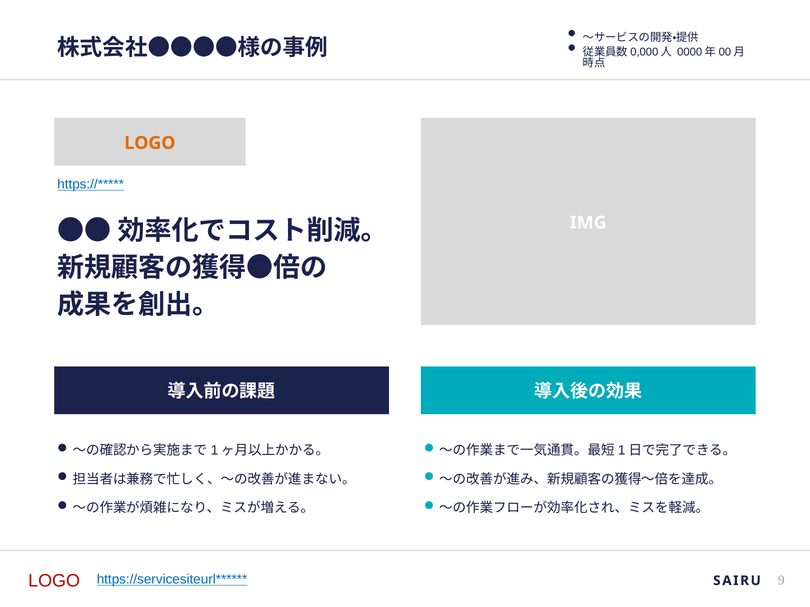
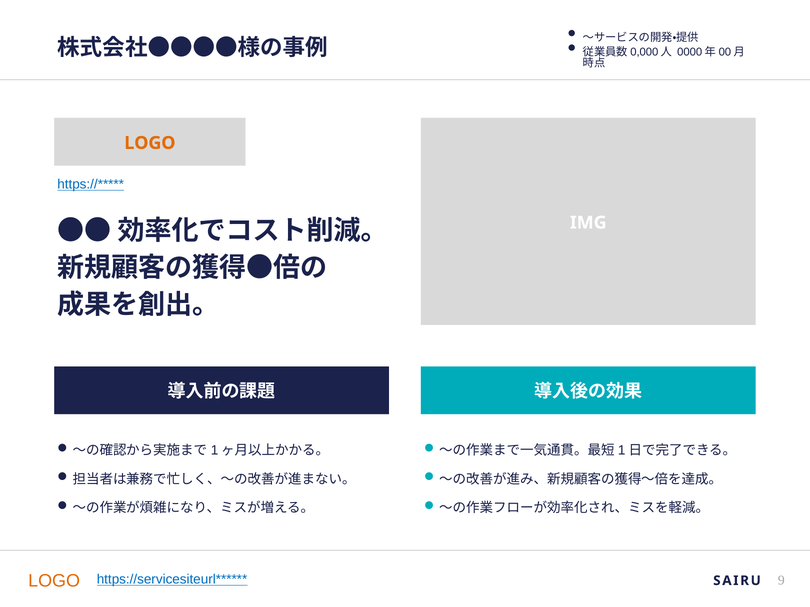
LOGO colour: red -> orange (54, 581)
